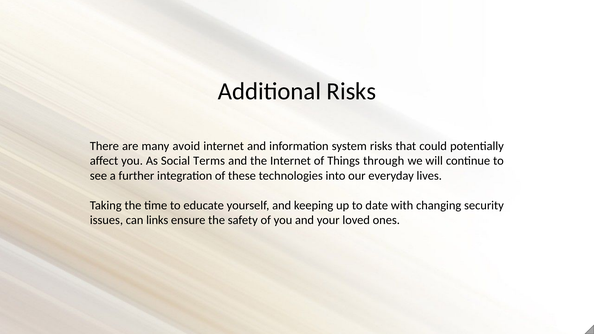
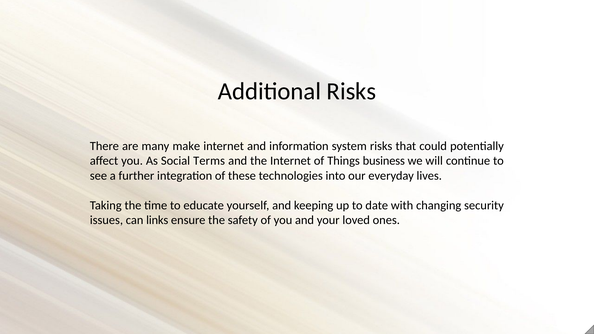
avoid: avoid -> make (186, 146)
through: through -> business (384, 161)
